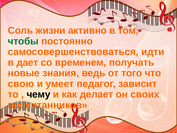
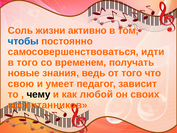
чтобы colour: green -> blue (23, 41)
в дает: дает -> того (27, 62)
делает: делает -> любой (96, 94)
